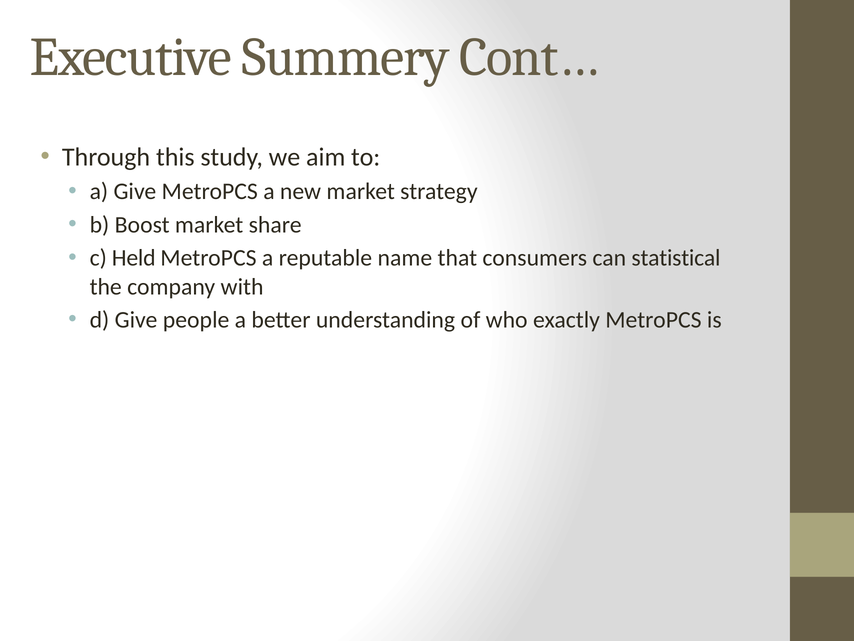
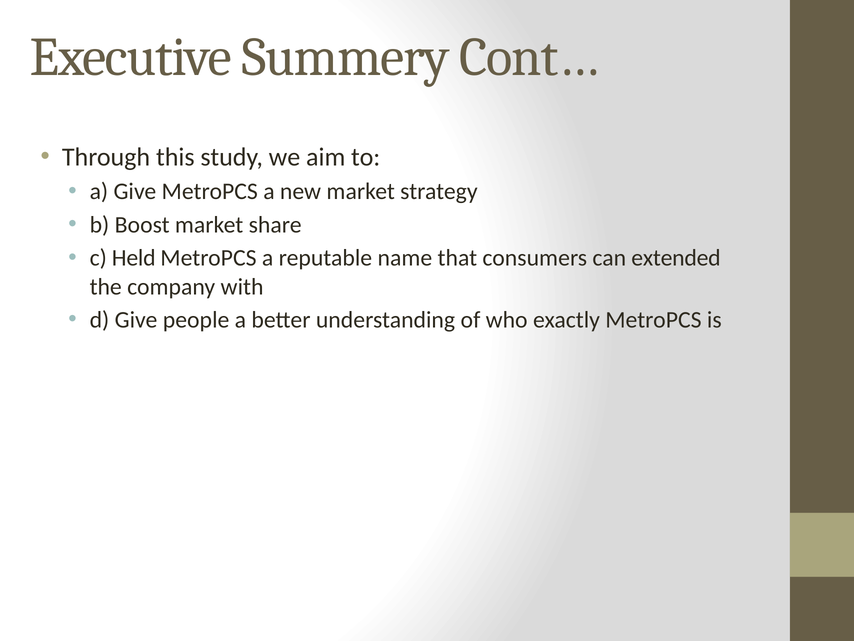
statistical: statistical -> extended (676, 258)
